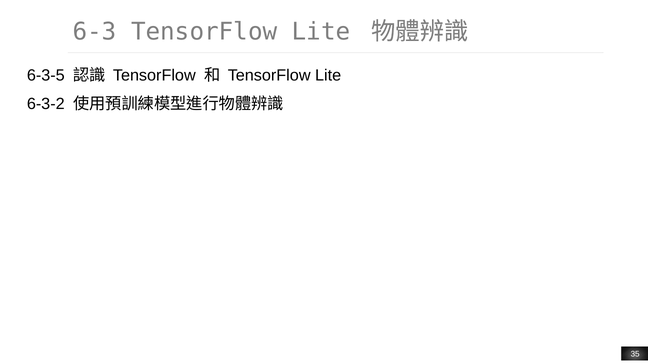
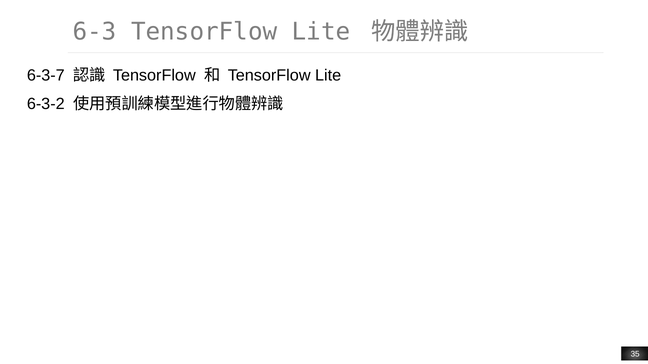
6-3-5: 6-3-5 -> 6-3-7 (46, 76)
